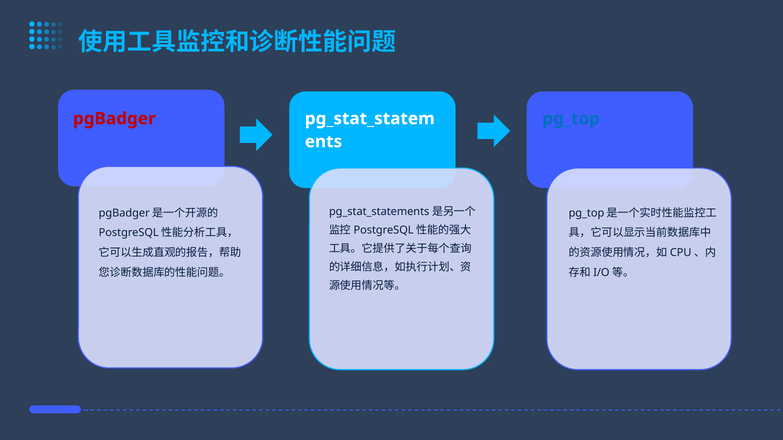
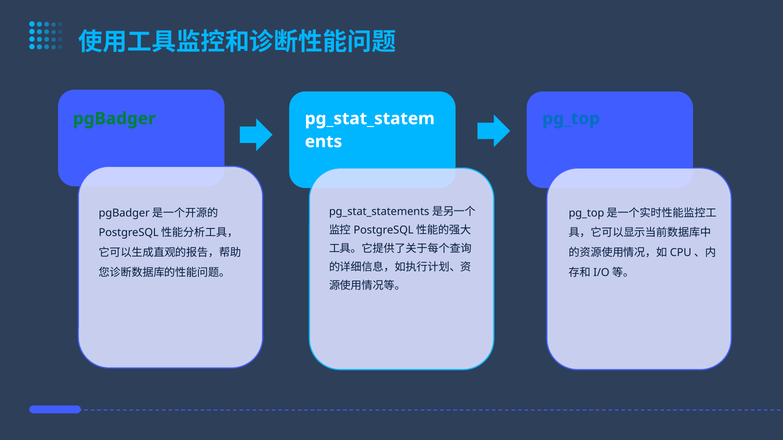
pgBadger colour: red -> green (114, 119)
